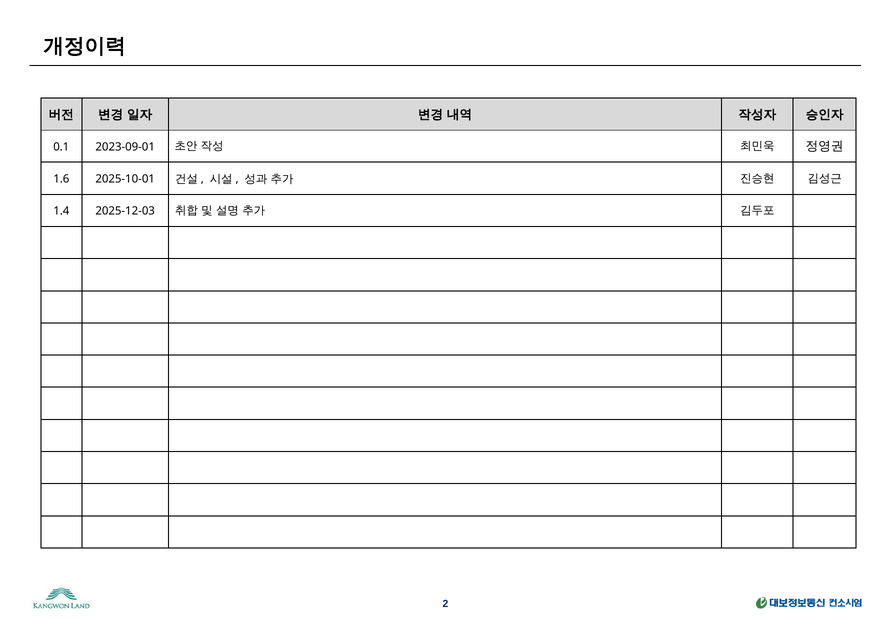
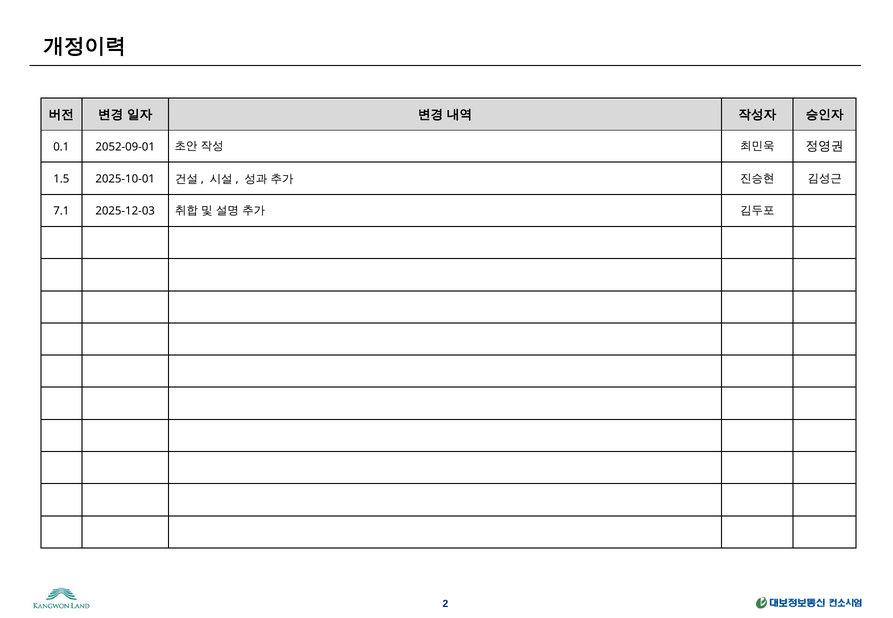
2023-09-01: 2023-09-01 -> 2052-09-01 (125, 147)
1.6: 1.6 -> 1.5 (61, 179)
1.4: 1.4 -> 7.1 (61, 211)
